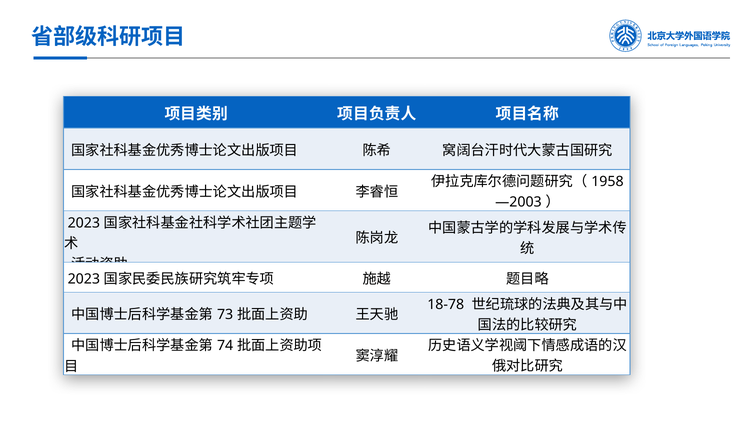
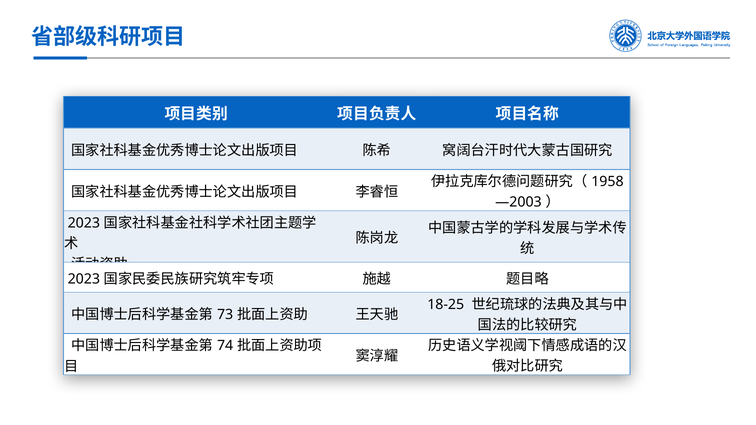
18-78: 18-78 -> 18-25 (446, 305)
